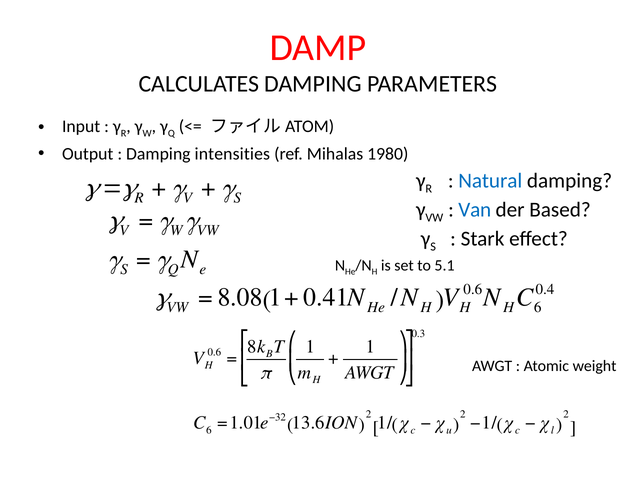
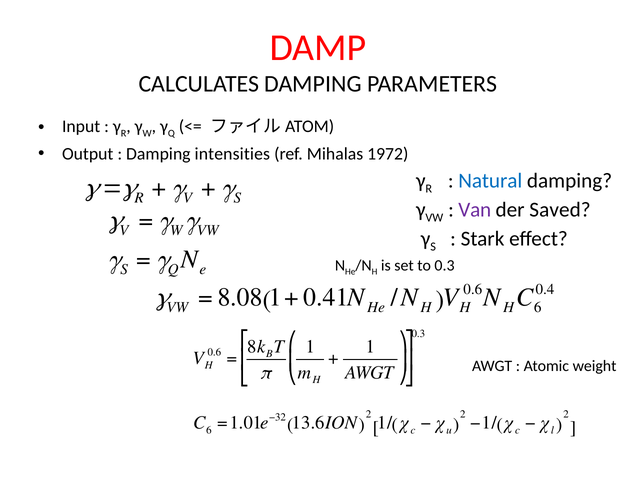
1980: 1980 -> 1972 (388, 154)
Van colour: blue -> purple (475, 210)
Based: Based -> Saved (560, 210)
to 5.1: 5.1 -> 0.3 (445, 265)
